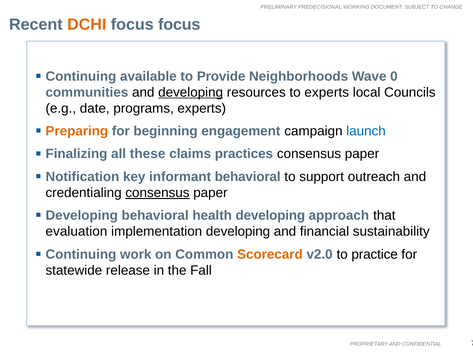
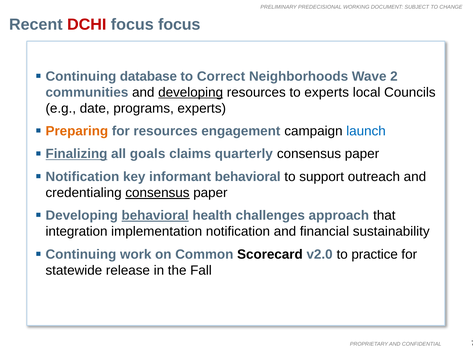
DCHI colour: orange -> red (87, 24)
available: available -> database (148, 76)
Provide: Provide -> Correct (221, 76)
0: 0 -> 2 (394, 76)
for beginning: beginning -> resources (166, 131)
Finalizing underline: none -> present (76, 154)
these: these -> goals (148, 154)
practices: practices -> quarterly (244, 154)
behavioral underline: none -> present (155, 216)
health developing: developing -> challenges (270, 216)
evaluation: evaluation -> integration (77, 232)
implementation developing: developing -> notification (238, 232)
Scorecard colour: orange -> black (270, 255)
